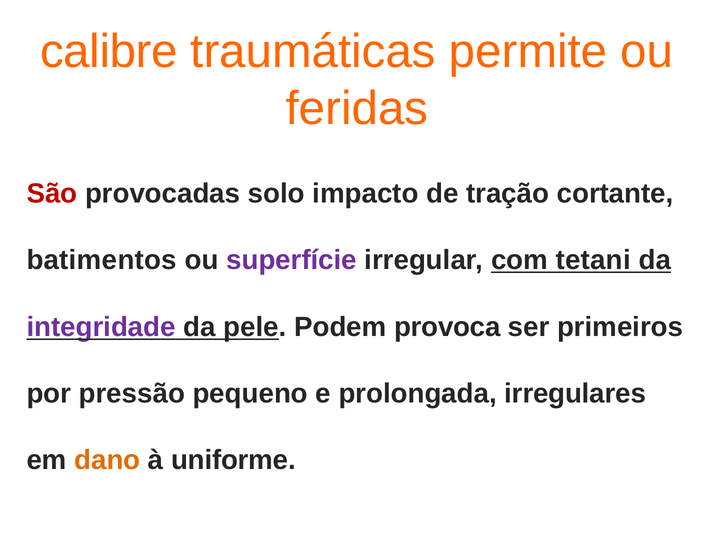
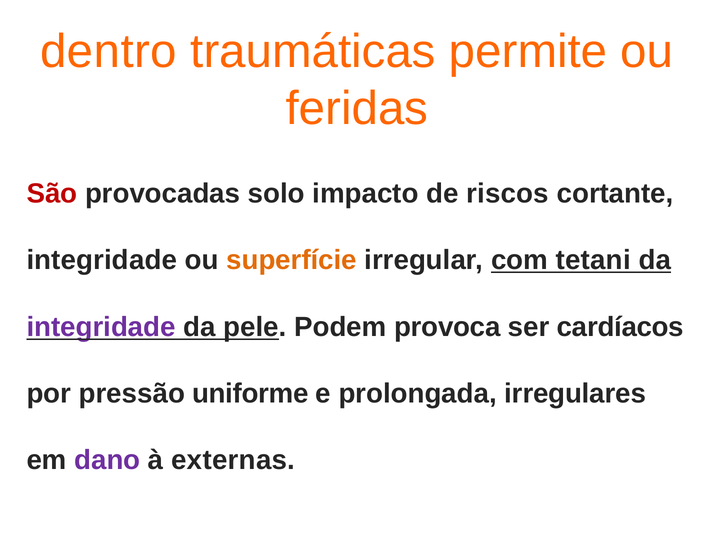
calibre: calibre -> dentro (108, 52)
tração: tração -> riscos (508, 194)
batimentos: batimentos -> integridade (102, 260)
superfície colour: purple -> orange (292, 260)
primeiros: primeiros -> cardíacos (620, 327)
pequeno: pequeno -> uniforme (250, 393)
dano colour: orange -> purple (107, 460)
uniforme: uniforme -> externas (233, 460)
